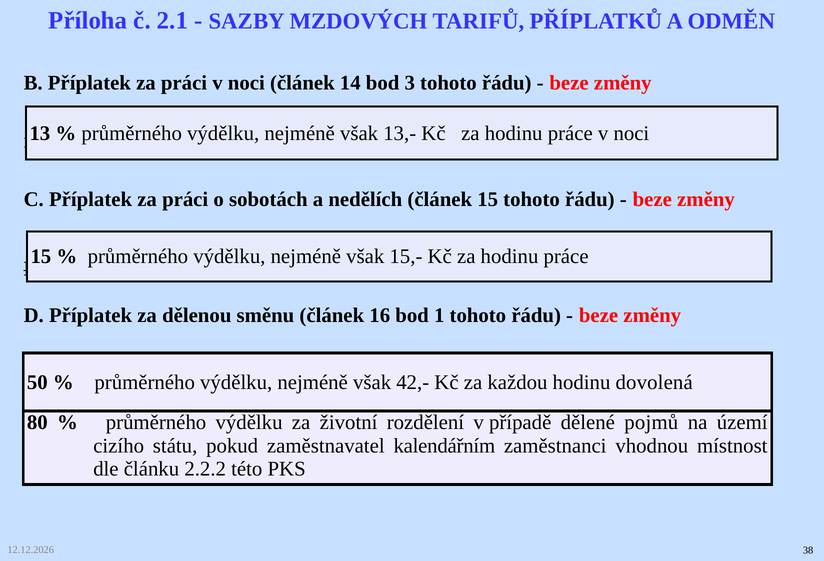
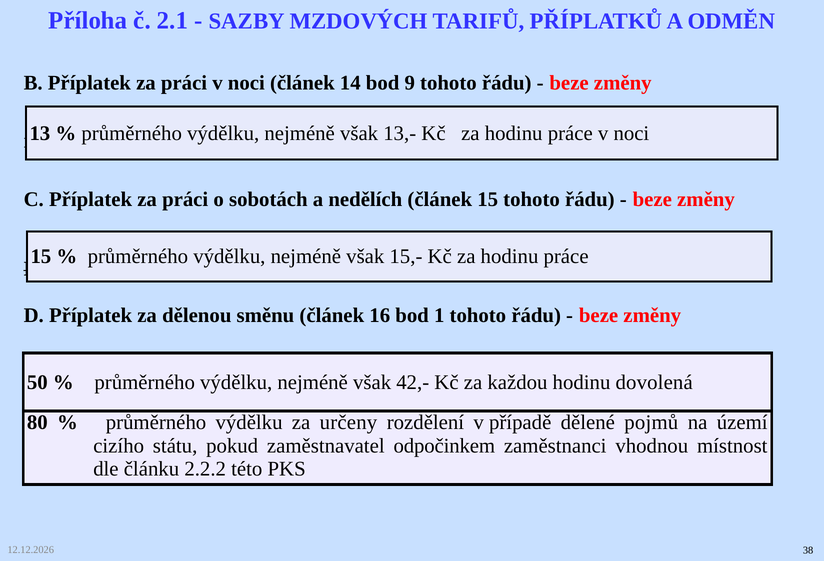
3: 3 -> 9 (410, 83)
životní: životní -> určeny (348, 422)
kalendářním: kalendářním -> odpočinkem (444, 445)
